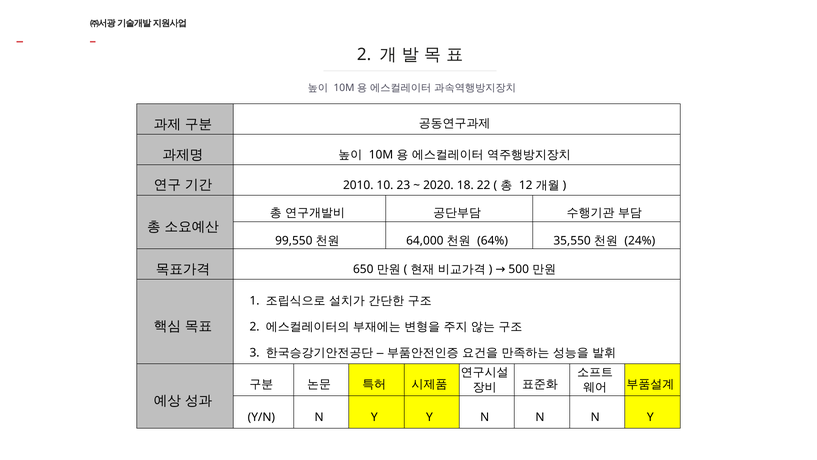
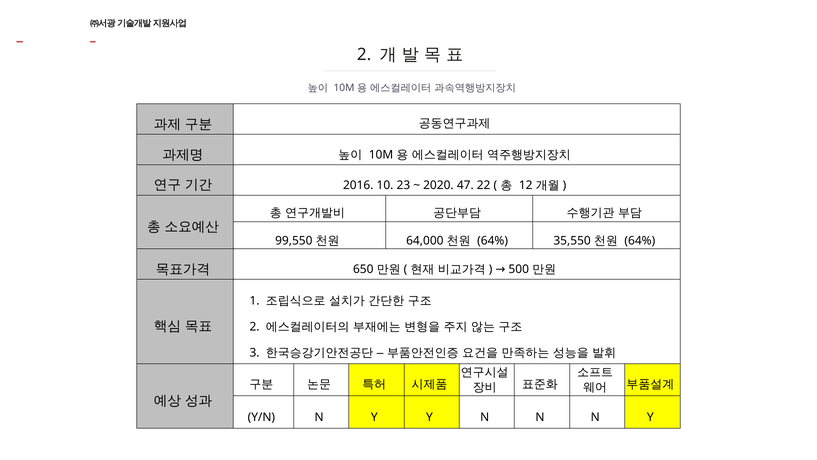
2010: 2010 -> 2016 (358, 185)
18: 18 -> 47 (465, 185)
24%: 24% -> 64% (640, 241)
